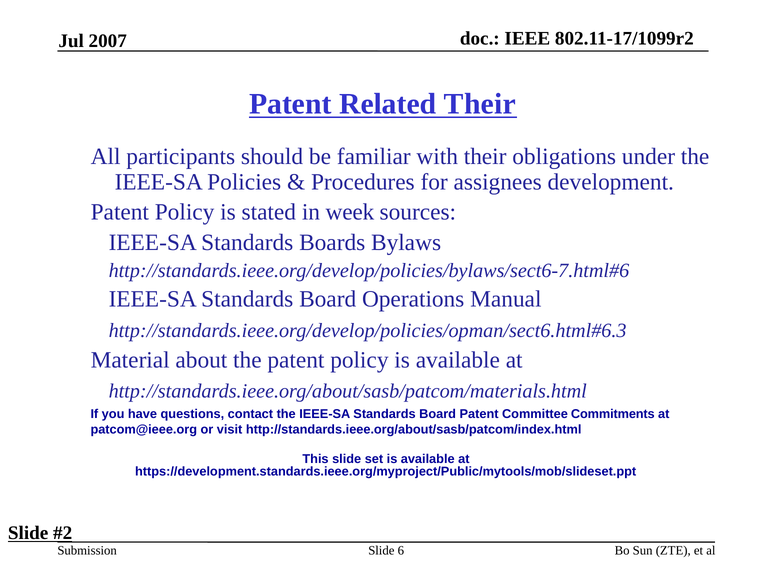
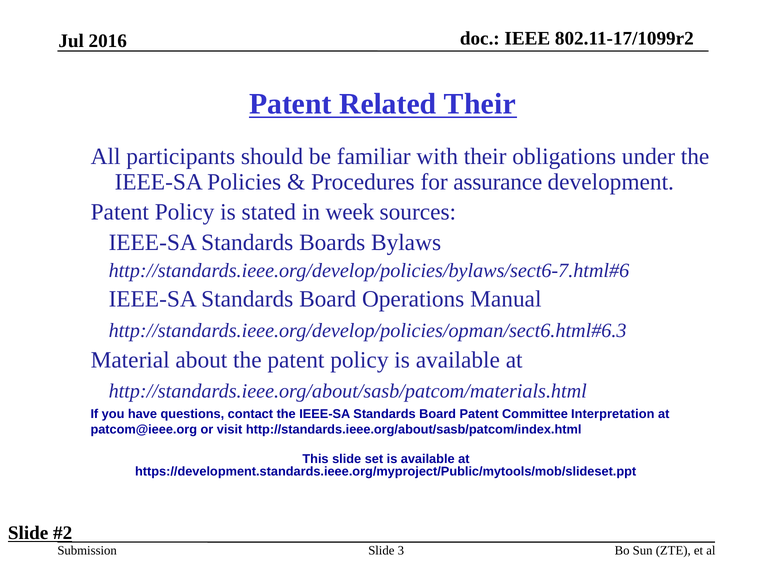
2007: 2007 -> 2016 (108, 41)
assignees: assignees -> assurance (498, 182)
Commitments: Commitments -> Interpretation (613, 414)
6: 6 -> 3 (401, 551)
